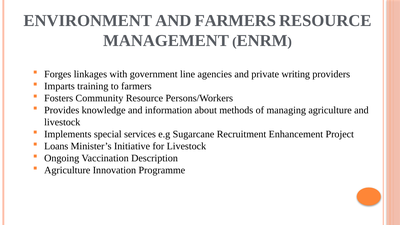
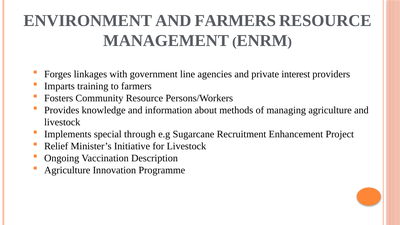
writing: writing -> interest (296, 74)
services: services -> through (140, 134)
Loans: Loans -> Relief (56, 146)
